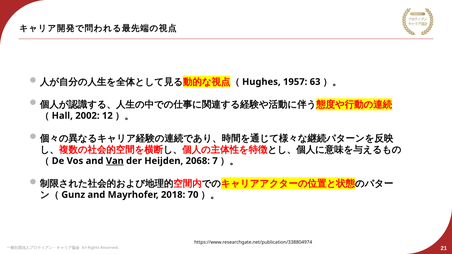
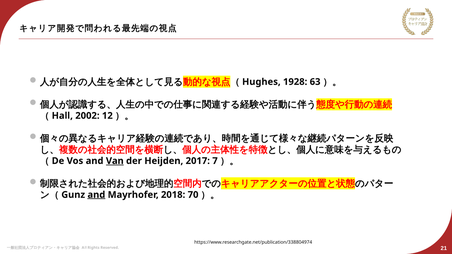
1957: 1957 -> 1928 (295, 82)
2068: 2068 -> 2017 (198, 161)
and underline: none -> present (96, 195)
